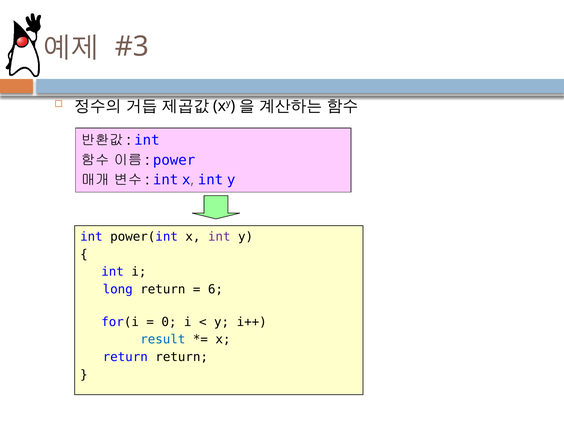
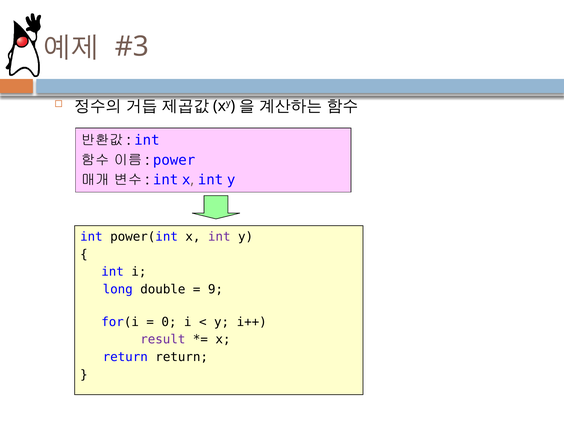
long return: return -> double (163, 289)
6: 6 -> 9 (215, 289)
result colour: blue -> purple (163, 339)
